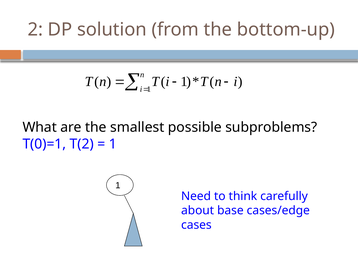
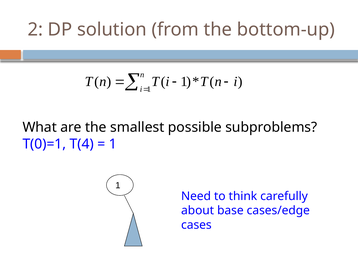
T(2: T(2 -> T(4 (82, 144)
